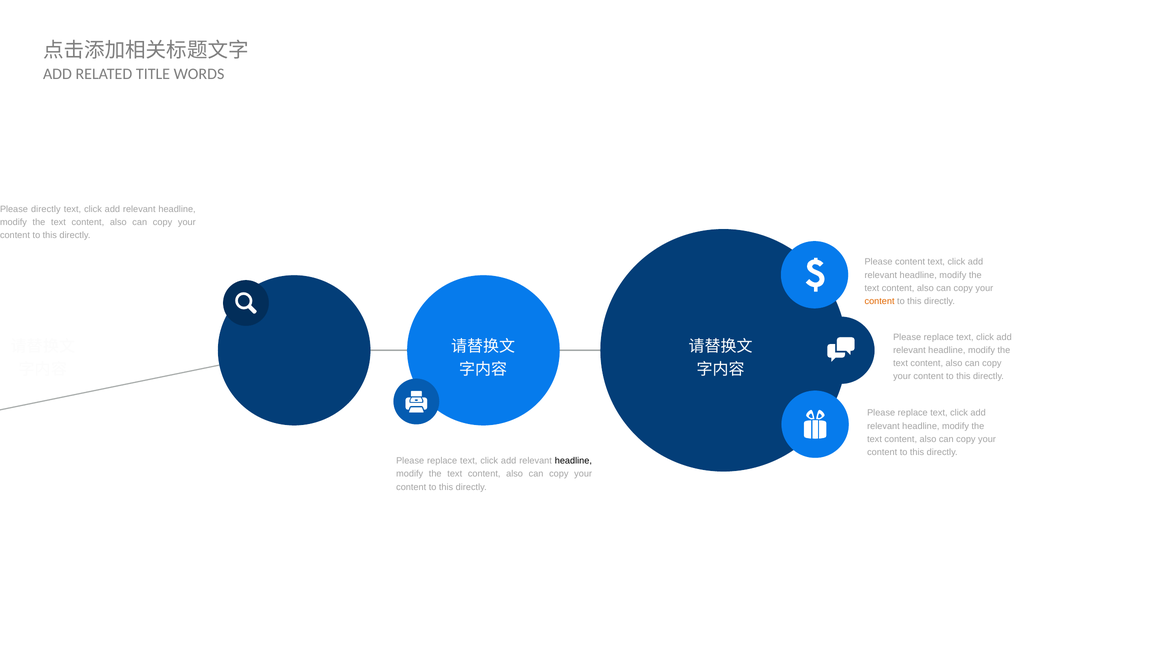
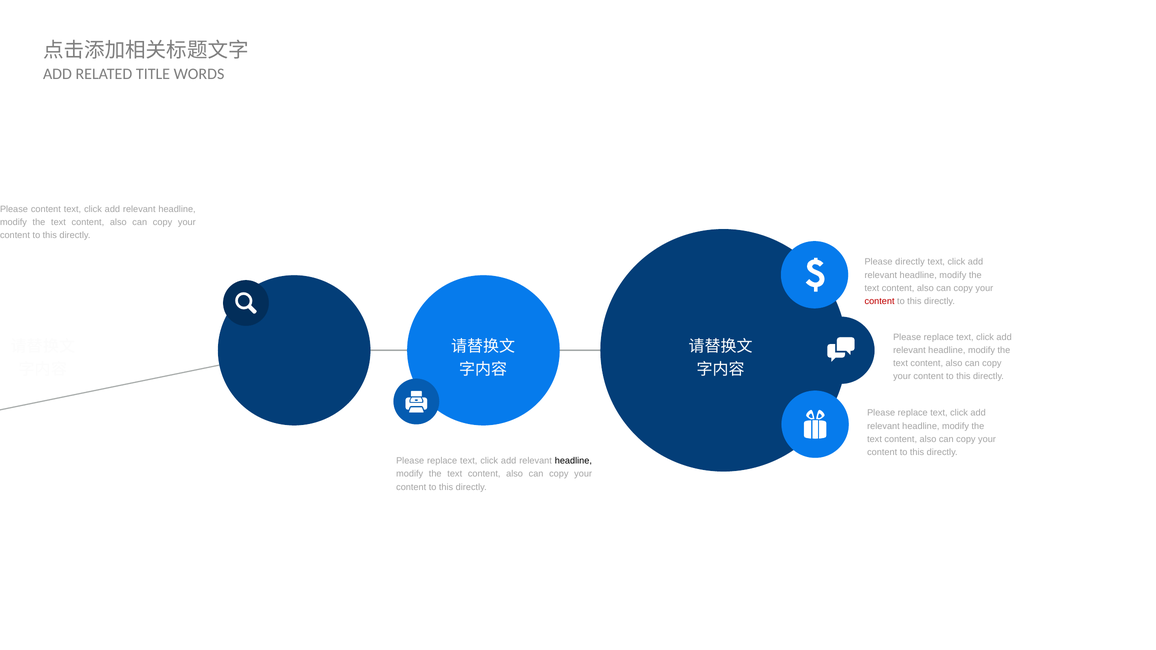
Please directly: directly -> content (46, 209)
Please content: content -> directly (910, 262)
content colour: orange -> red (880, 301)
